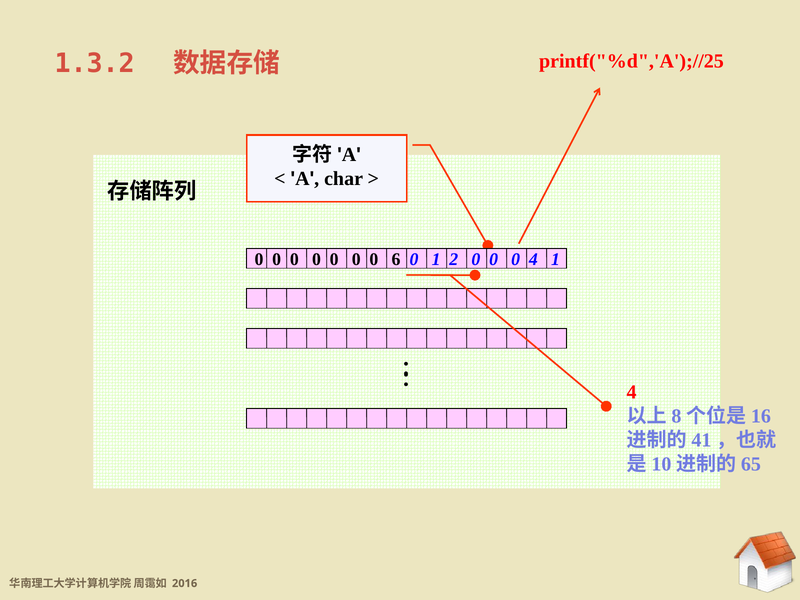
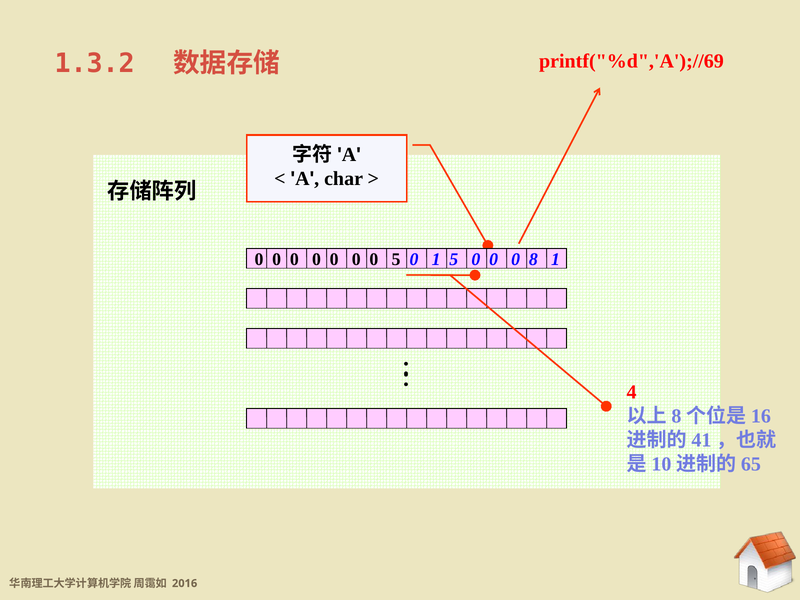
printf("%d",'A');//25: printf("%d",'A');//25 -> printf("%d",'A');//69 (631, 61)
0 6: 6 -> 5 (396, 260)
1 2: 2 -> 5 (454, 260)
0 4: 4 -> 8 (533, 260)
